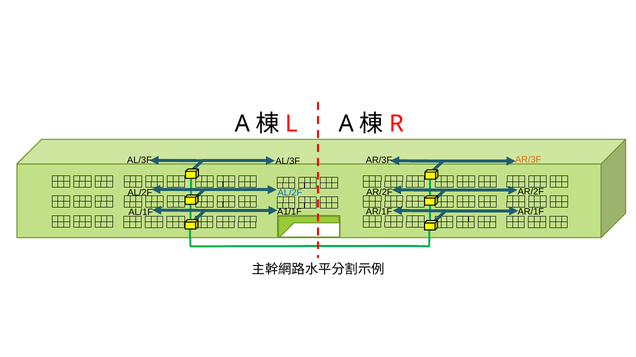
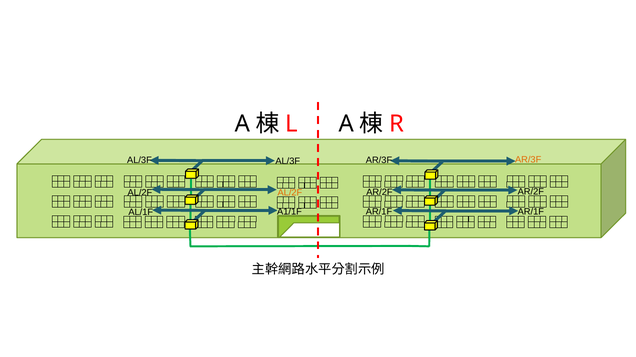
AL/2F colour: blue -> orange (290, 193)
